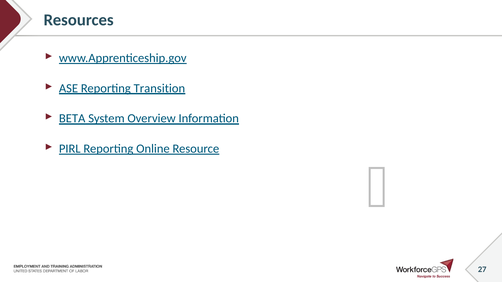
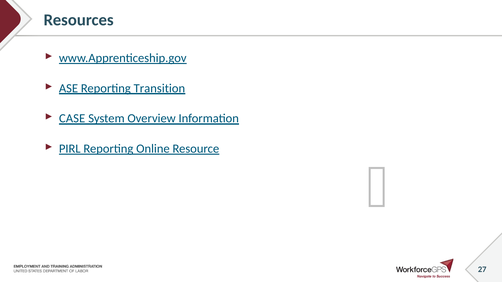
BETA: BETA -> CASE (72, 119)
